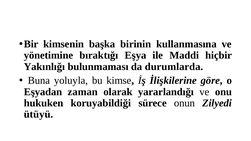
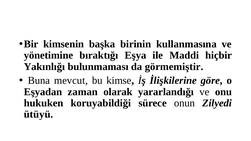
durumlarda: durumlarda -> görmemiştir (174, 67)
yoluyla: yoluyla -> mevcut (71, 81)
